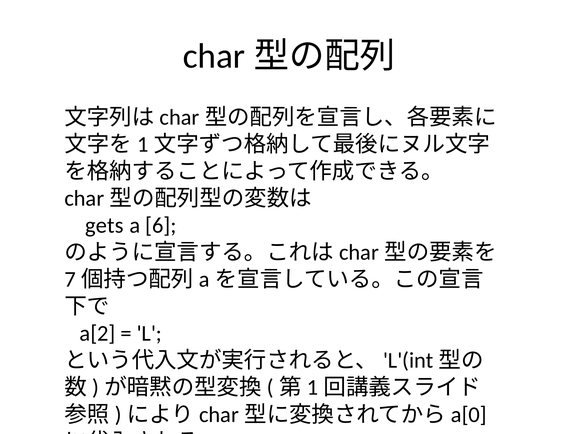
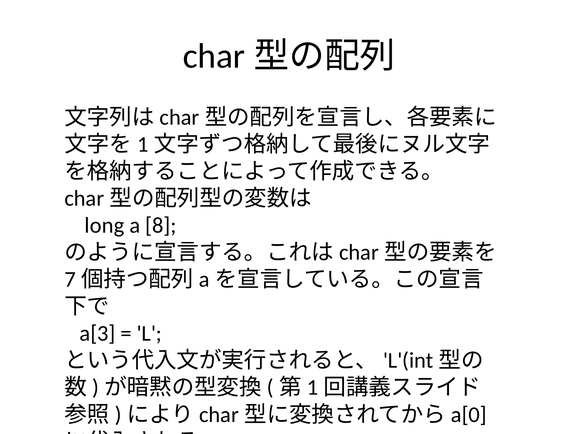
gets: gets -> long (104, 225)
6: 6 -> 8 (161, 225)
a[2: a[2 -> a[3 (98, 333)
